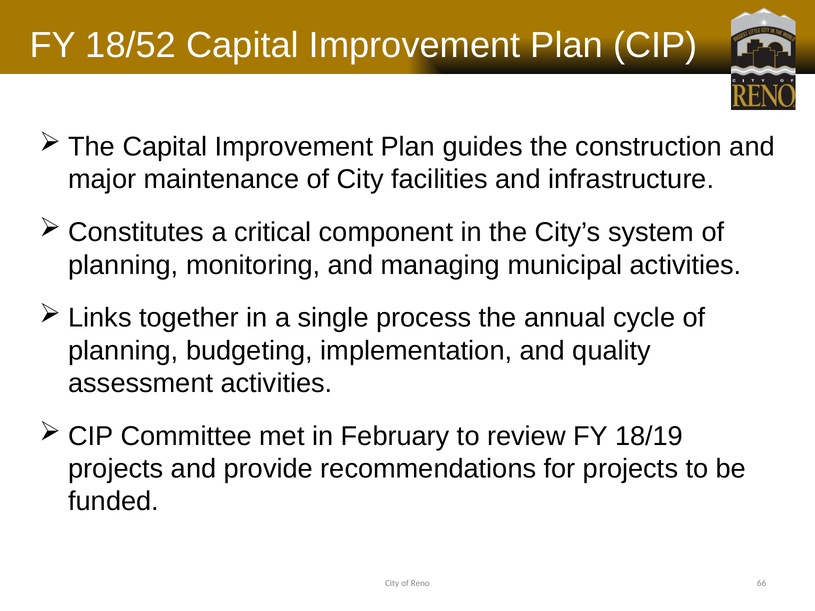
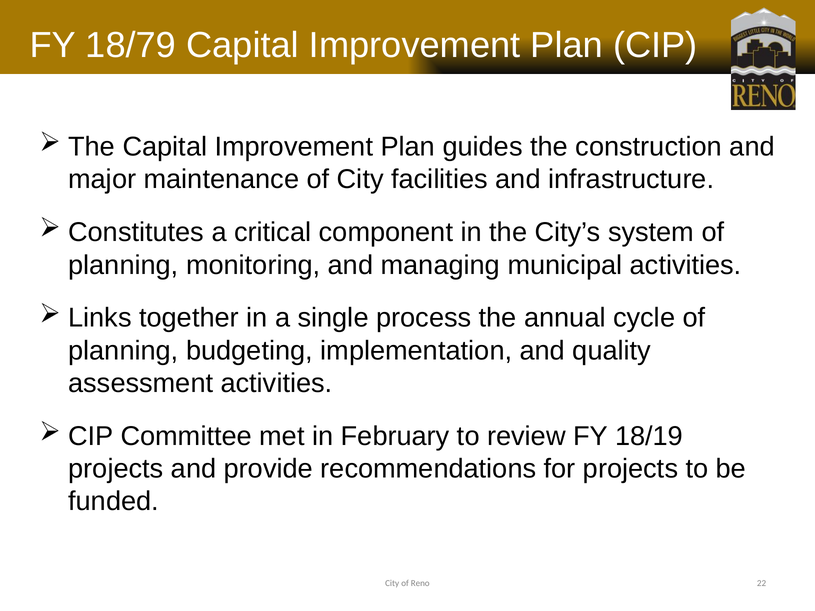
18/52: 18/52 -> 18/79 (131, 45)
66: 66 -> 22 (762, 583)
